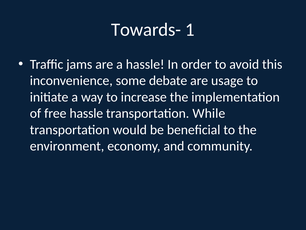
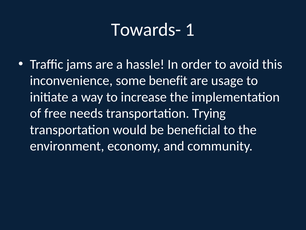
debate: debate -> benefit (168, 81)
free hassle: hassle -> needs (86, 113)
While: While -> Trying (209, 113)
